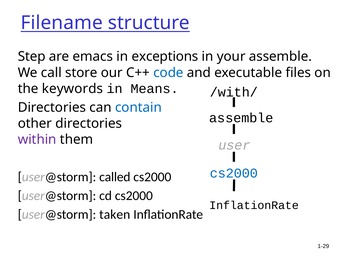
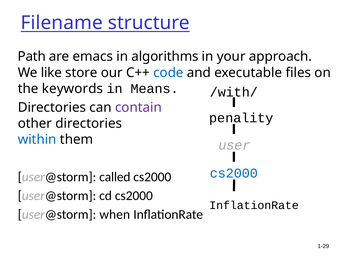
Step: Step -> Path (32, 57)
exceptions: exceptions -> algorithms (165, 57)
your assemble: assemble -> approach (280, 57)
call: call -> like (51, 73)
contain colour: blue -> purple (138, 107)
assemble: assemble -> penality (241, 118)
within colour: purple -> blue (37, 140)
taken: taken -> when (115, 215)
